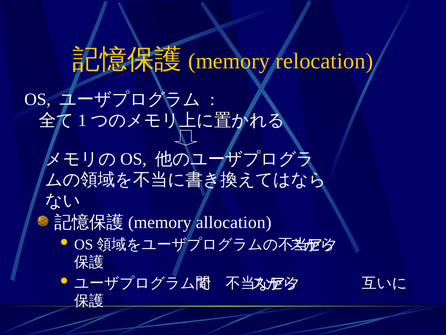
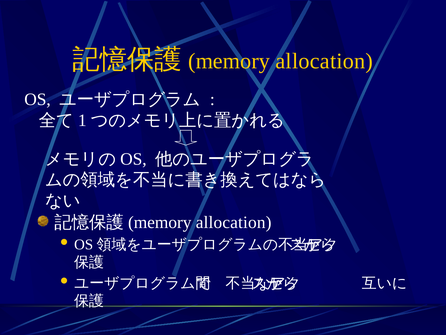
relocation: relocation -> allocation (324, 61)
